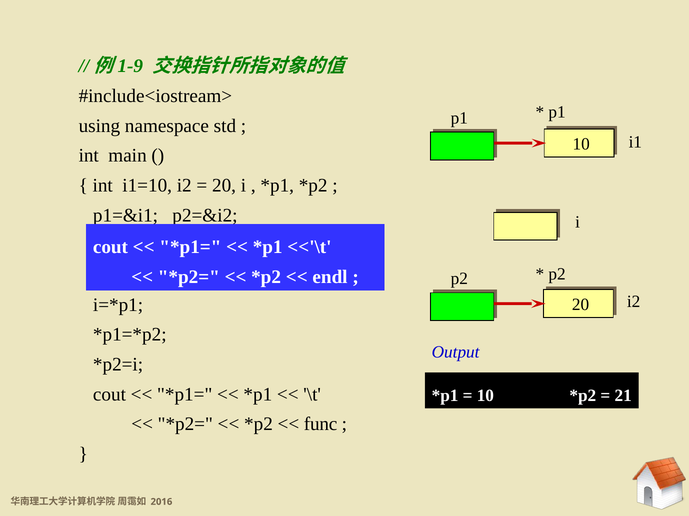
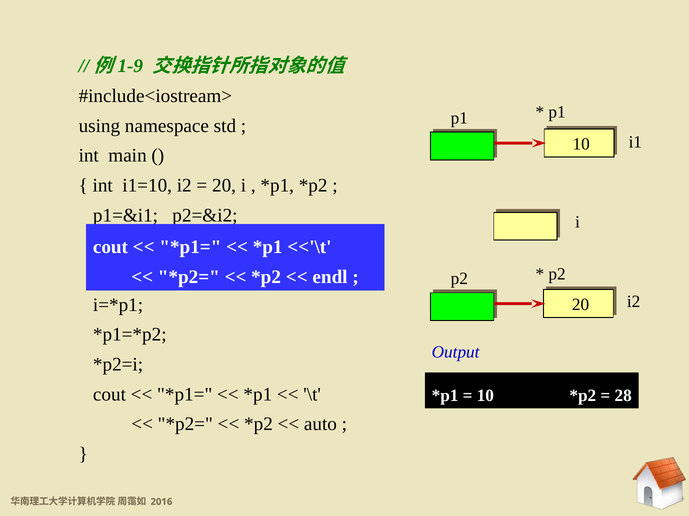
21: 21 -> 28 (623, 396)
func: func -> auto (320, 425)
